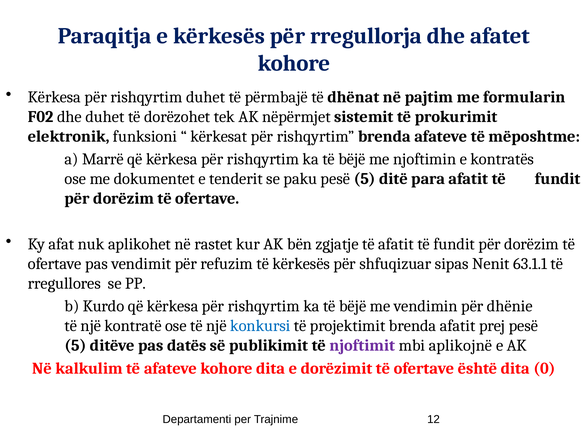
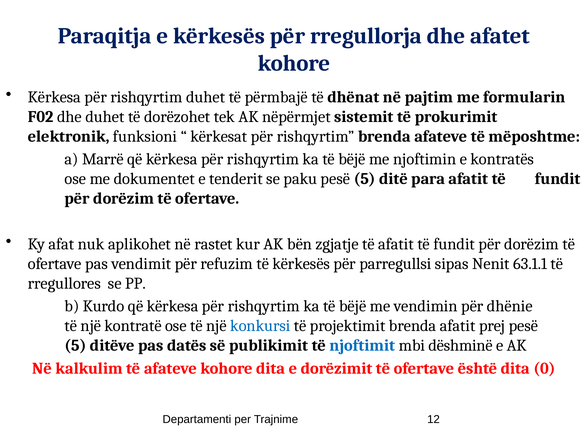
shfuqizuar: shfuqizuar -> parregullsi (395, 264)
njoftimit colour: purple -> blue (362, 345)
aplikojnë: aplikojnë -> dëshminë (461, 345)
